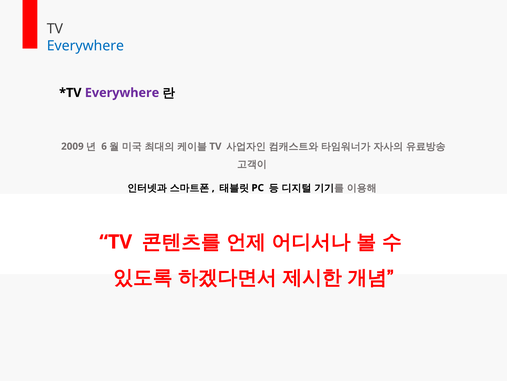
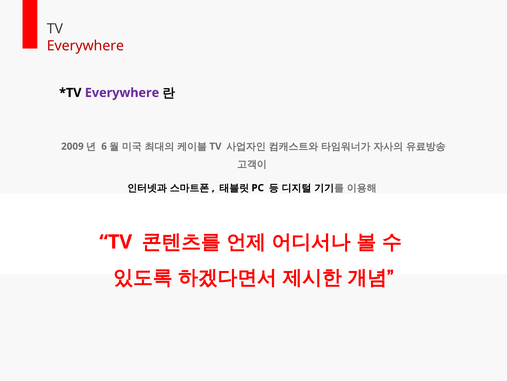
Everywhere colour: blue -> red (85, 46)
